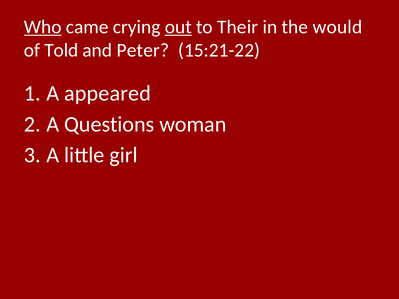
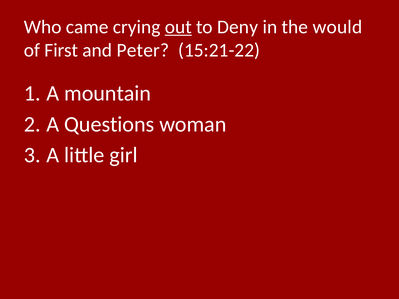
Who underline: present -> none (43, 27)
Their: Their -> Deny (238, 27)
Told: Told -> First (61, 50)
appeared: appeared -> mountain (108, 93)
